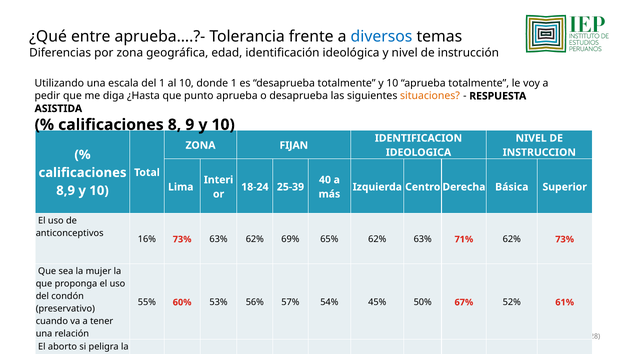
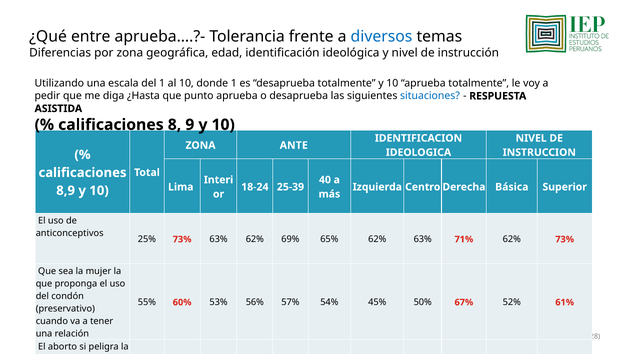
situaciones colour: orange -> blue (430, 96)
FIJAN: FIJAN -> ANTE (294, 145)
16%: 16% -> 25% (147, 240)
